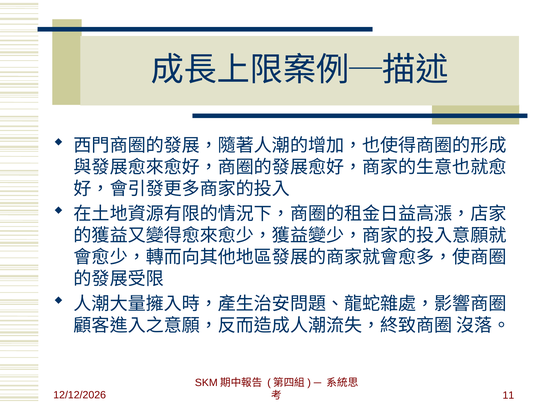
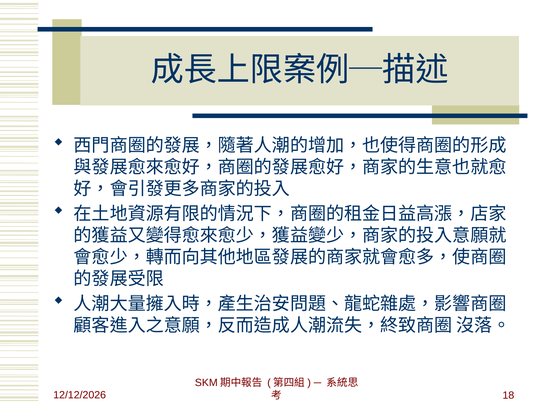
11: 11 -> 18 (508, 396)
